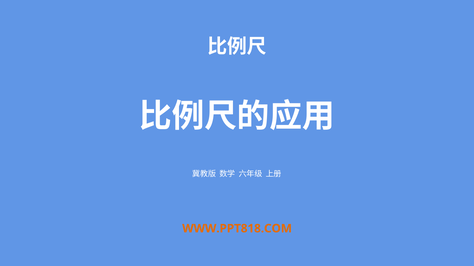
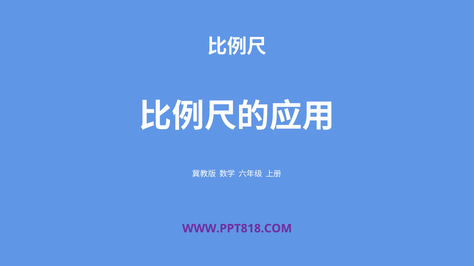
WWW.PPT818.COM colour: orange -> purple (237, 229)
